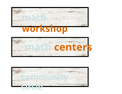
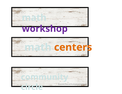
workshop colour: orange -> purple (45, 29)
